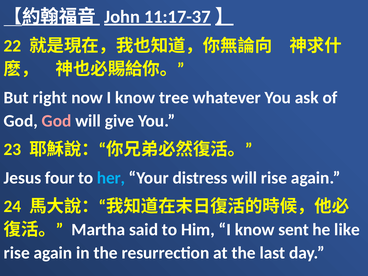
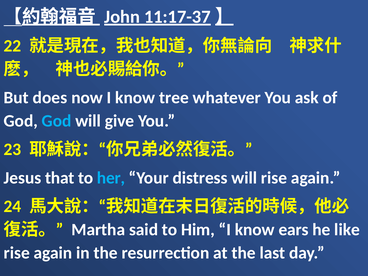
right: right -> does (50, 98)
God colour: pink -> light blue (57, 121)
four: four -> that (60, 178)
sent: sent -> ears (294, 230)
